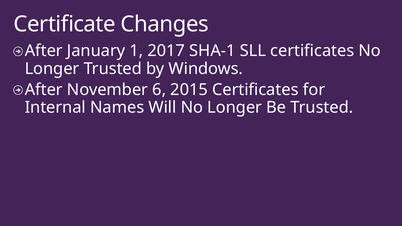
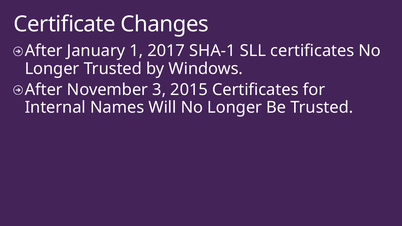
6: 6 -> 3 (159, 90)
